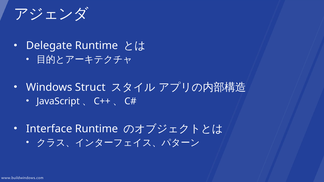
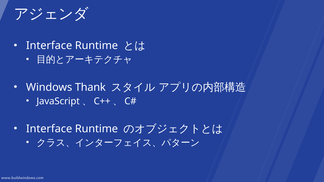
Delegate: Delegate -> Interface (49, 46)
Struct: Struct -> Thank (90, 87)
